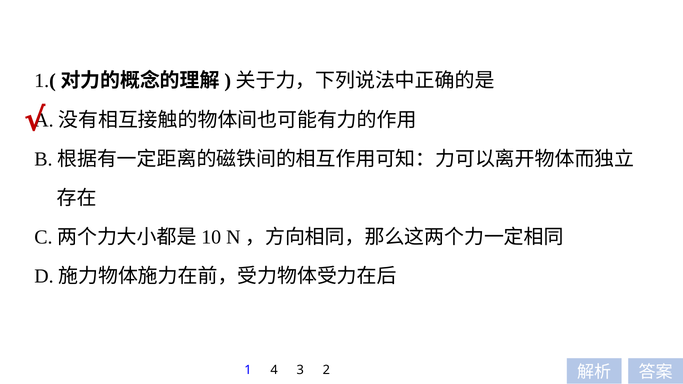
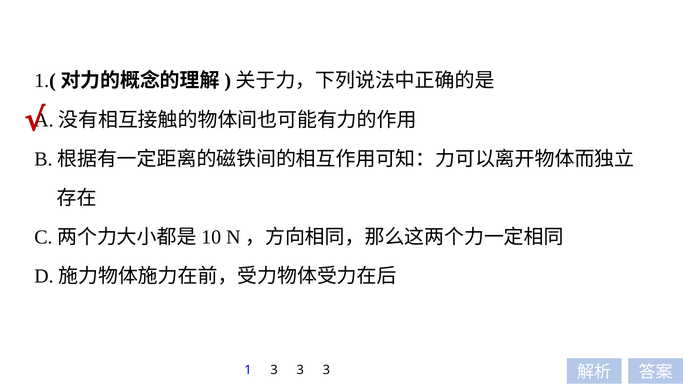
1 4: 4 -> 3 (274, 371)
2: 2 -> 3 (326, 371)
